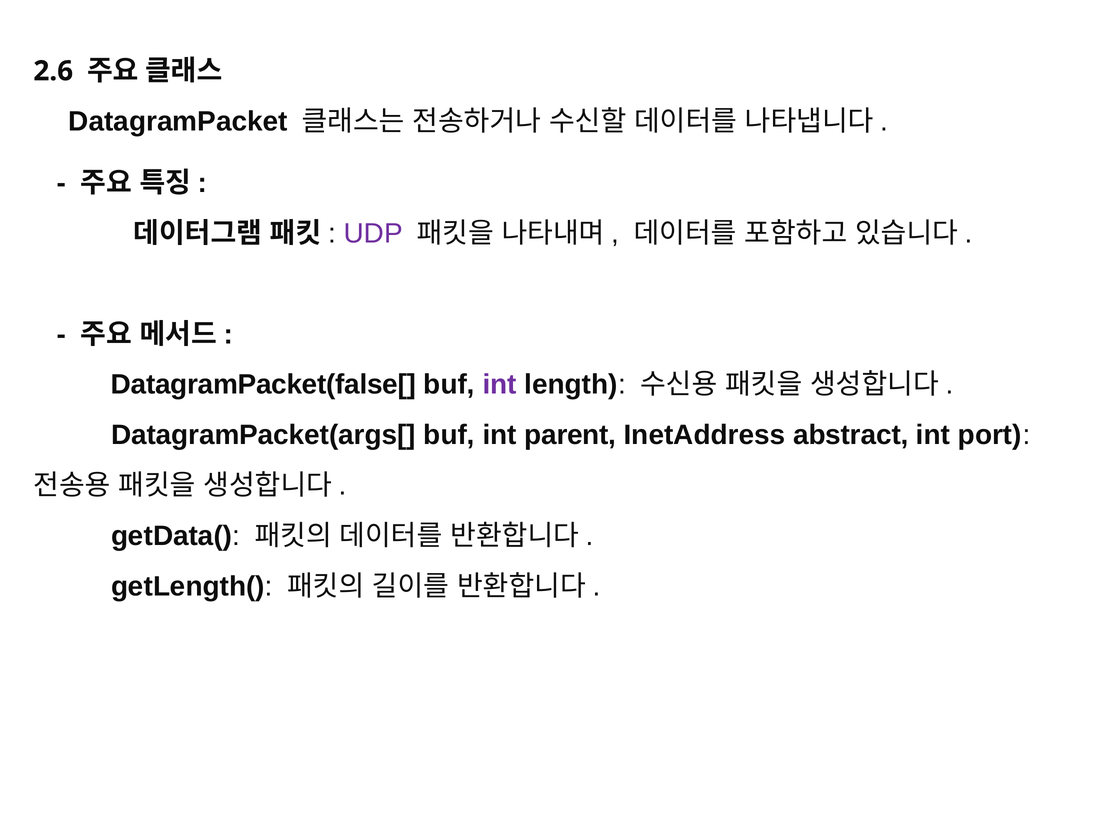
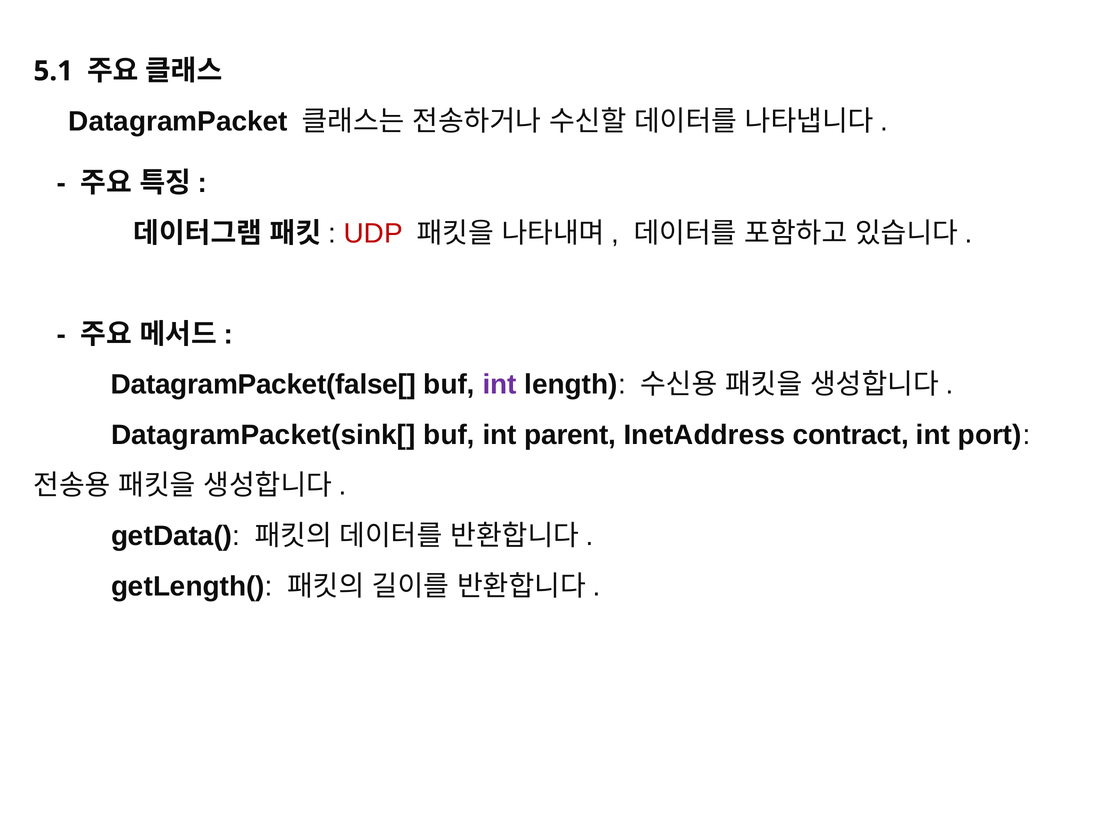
2.6: 2.6 -> 5.1 (53, 71)
UDP colour: purple -> red (373, 233)
DatagramPacket(args[: DatagramPacket(args[ -> DatagramPacket(sink[ (263, 435)
abstract: abstract -> contract (851, 435)
